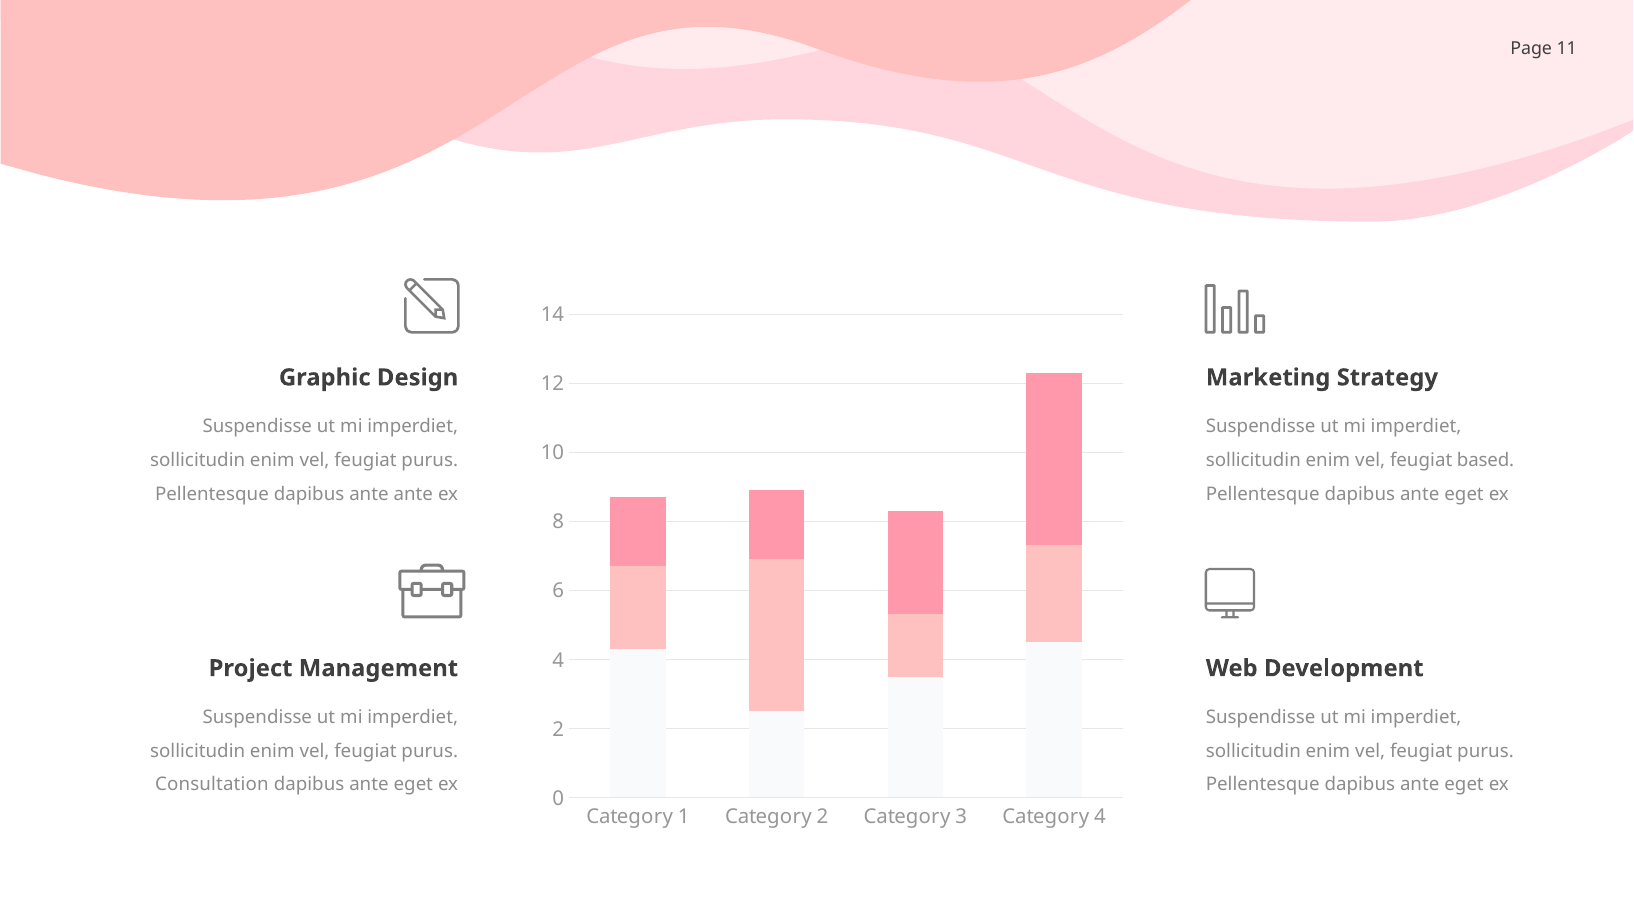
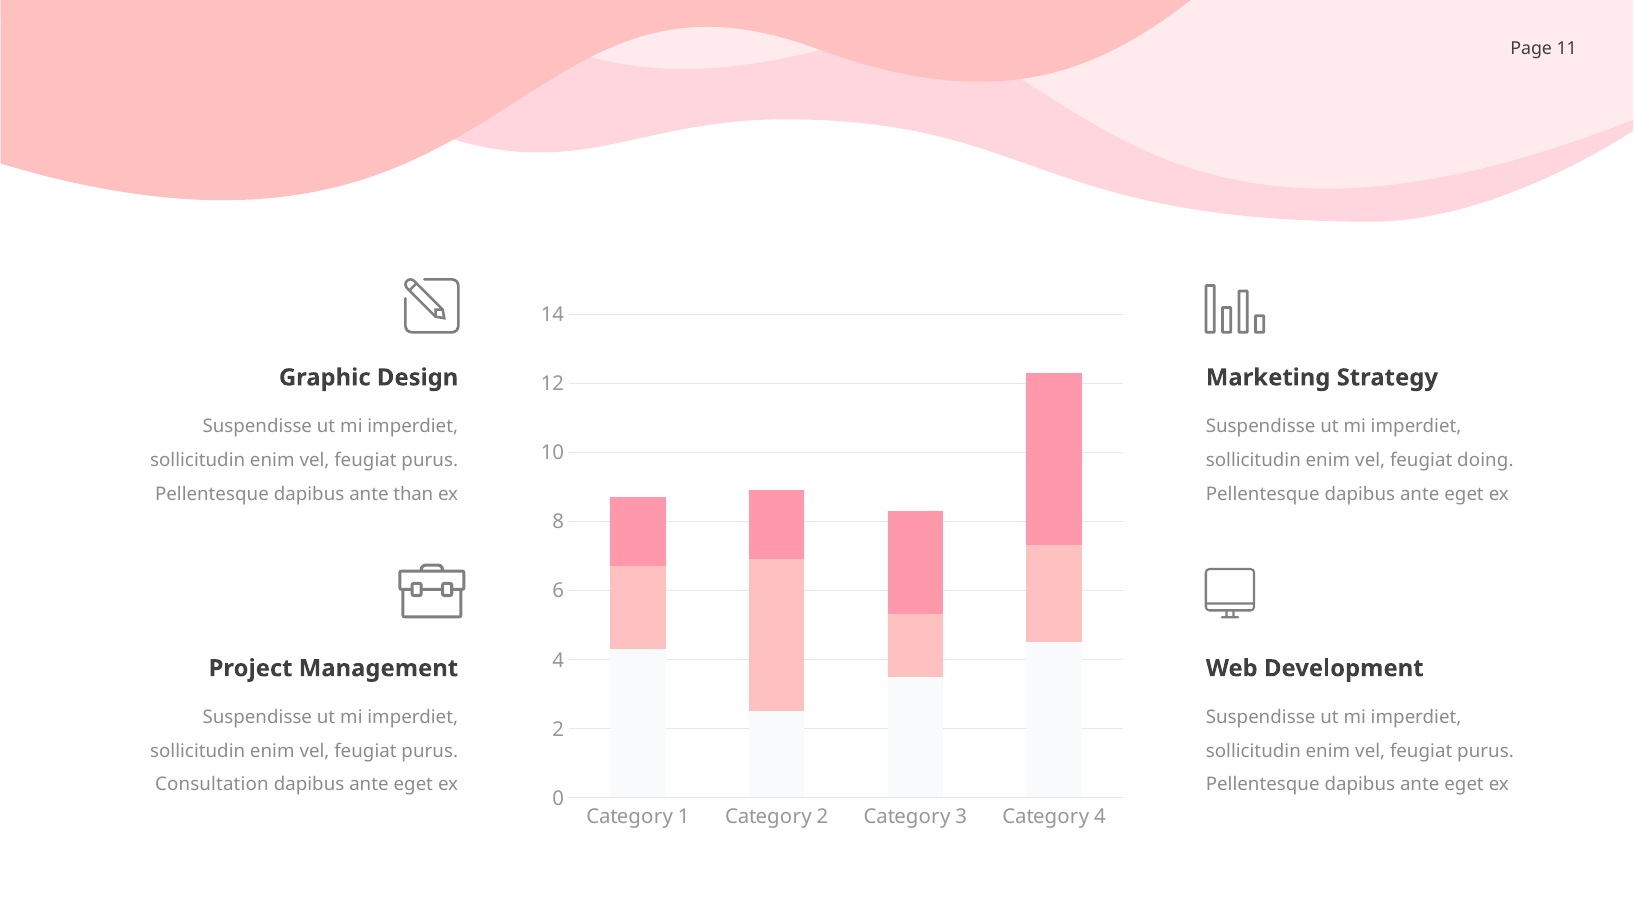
based: based -> doing (1485, 460)
ante ante: ante -> than (413, 494)
